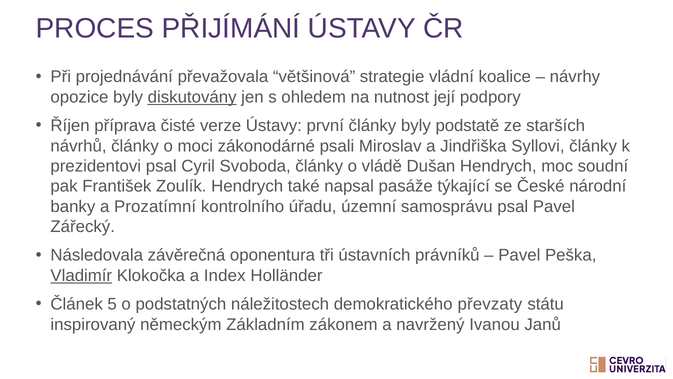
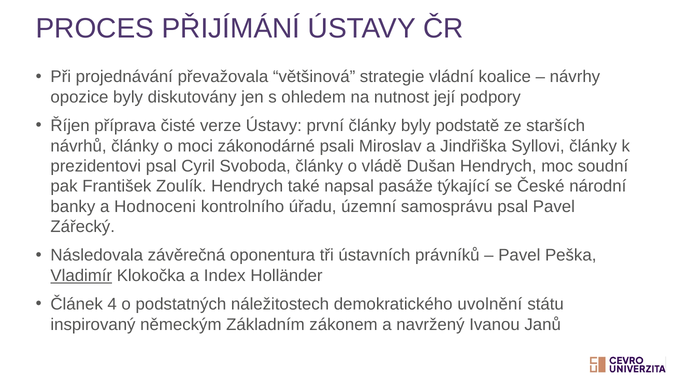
diskutovány underline: present -> none (192, 97)
Prozatímní: Prozatímní -> Hodnoceni (155, 206)
5: 5 -> 4 (112, 304)
převzaty: převzaty -> uvolnění (490, 304)
